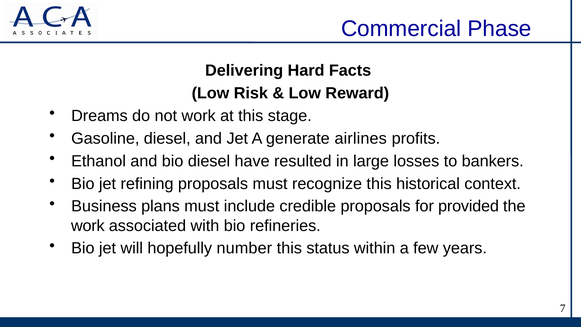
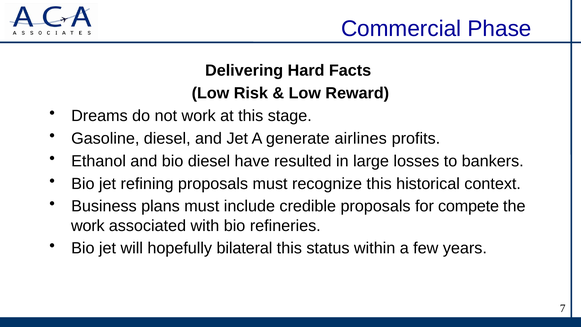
provided: provided -> compete (469, 206)
number: number -> bilateral (244, 248)
